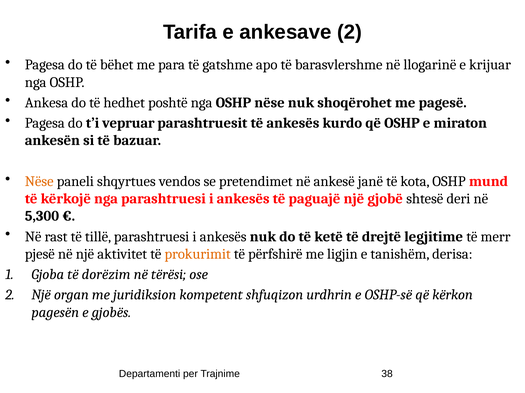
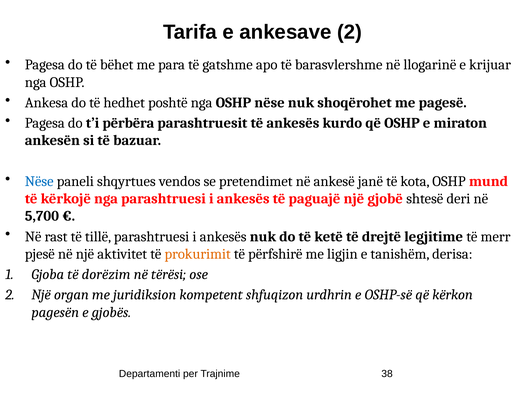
vepruar: vepruar -> përbëra (128, 123)
Nëse colour: orange -> blue (39, 182)
5,300: 5,300 -> 5,700 (42, 217)
